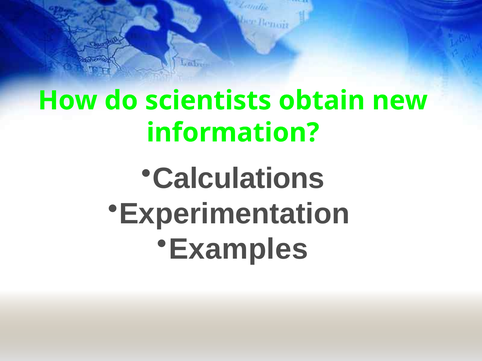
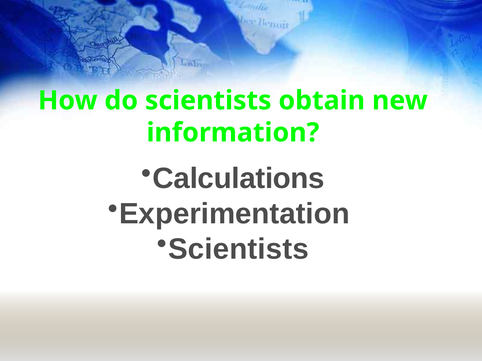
Examples: Examples -> Scientists (238, 249)
